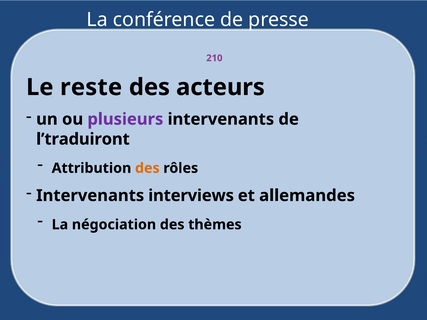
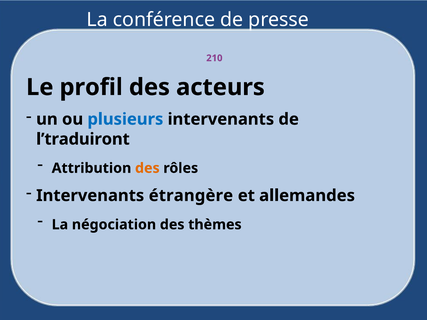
reste: reste -> profil (91, 87)
plusieurs colour: purple -> blue (125, 119)
interviews: interviews -> étrangère (191, 196)
